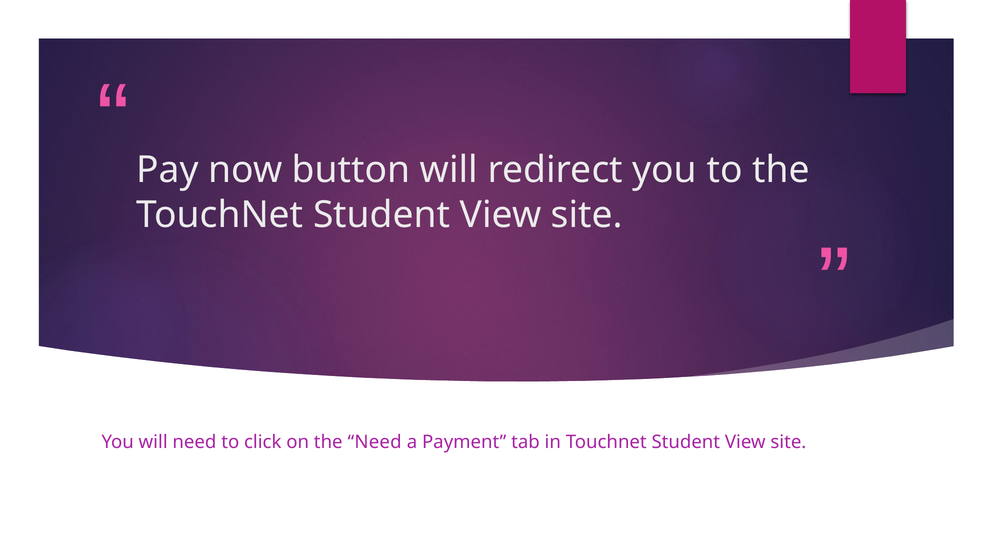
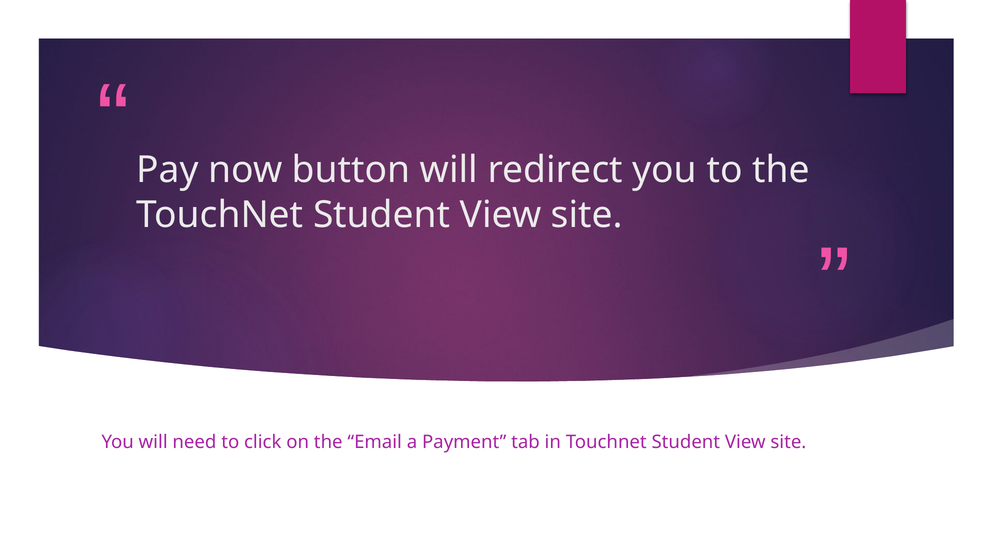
the Need: Need -> Email (375, 442)
